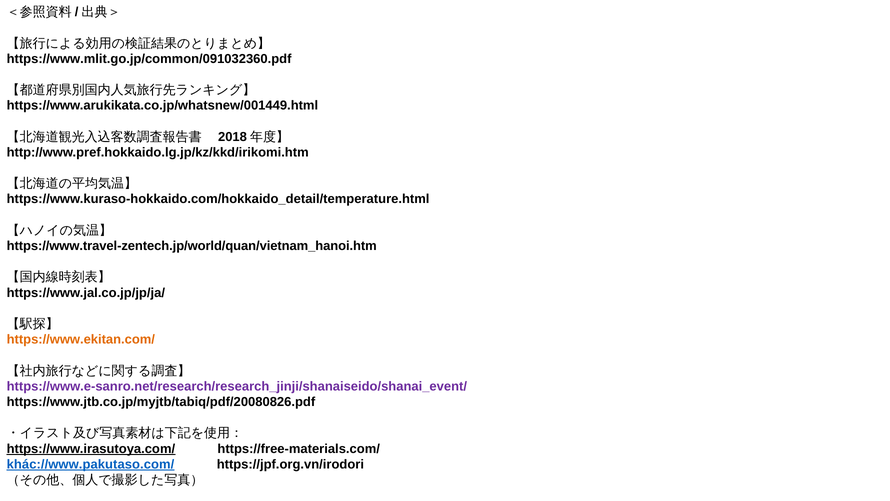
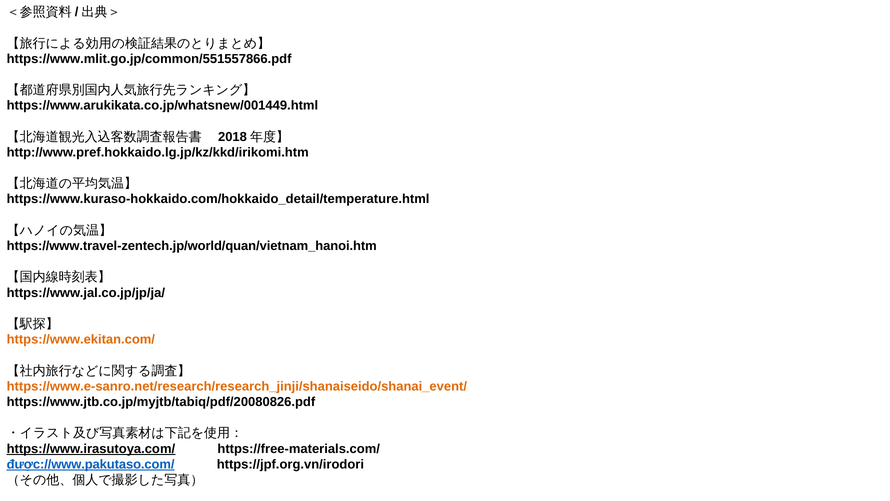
https://www.mlit.go.jp/common/091032360.pdf: https://www.mlit.go.jp/common/091032360.pdf -> https://www.mlit.go.jp/common/551557866.pdf (149, 59)
https://www.e-sanro.net/research/research_jinji/shanaiseido/shanai_event/ colour: purple -> orange (237, 386)
khác://www.pakutaso.com/: khác://www.pakutaso.com/ -> được://www.pakutaso.com/ (91, 464)
